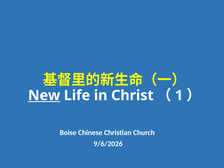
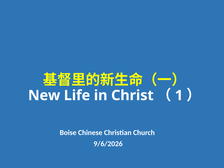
New underline: present -> none (44, 95)
